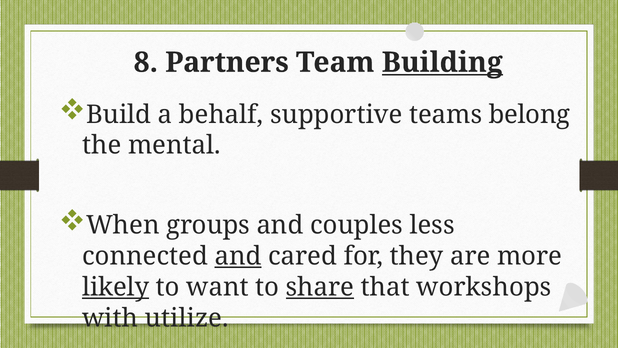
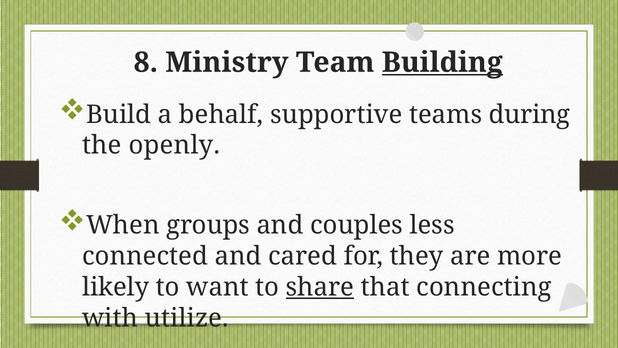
Partners: Partners -> Ministry (227, 62)
belong: belong -> during (529, 114)
mental: mental -> openly (174, 145)
and underline: present -> none (238, 256)
likely underline: present -> none (116, 287)
workshops: workshops -> connecting (484, 287)
